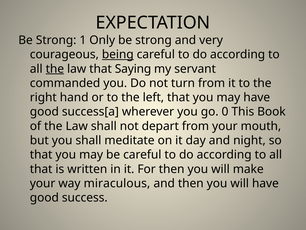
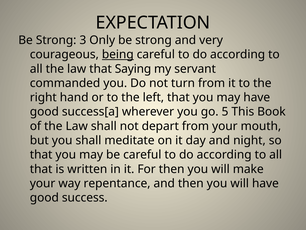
1: 1 -> 3 (83, 40)
the underline: present -> none (55, 69)
0: 0 -> 5 (225, 112)
miraculous: miraculous -> repentance (117, 183)
